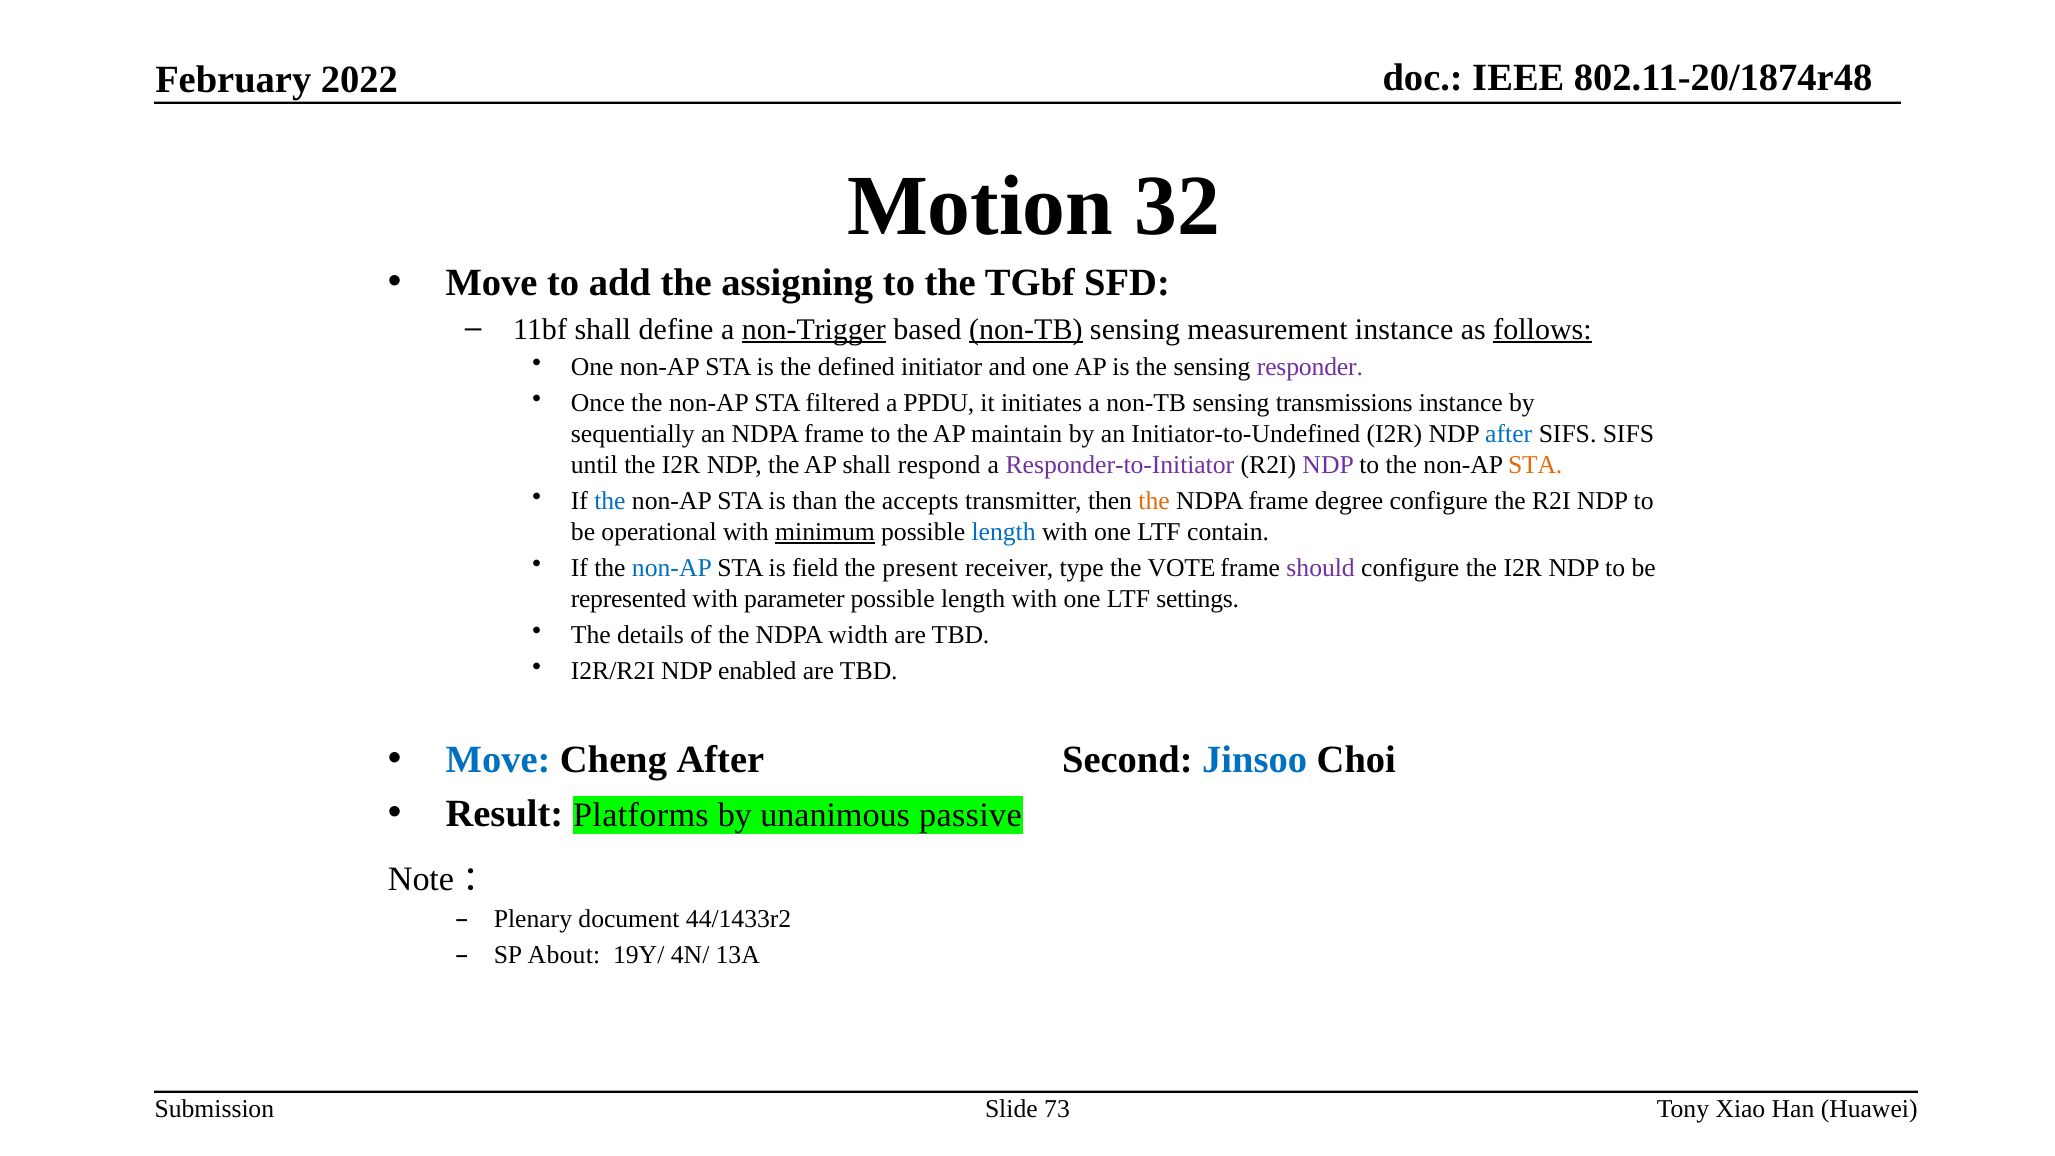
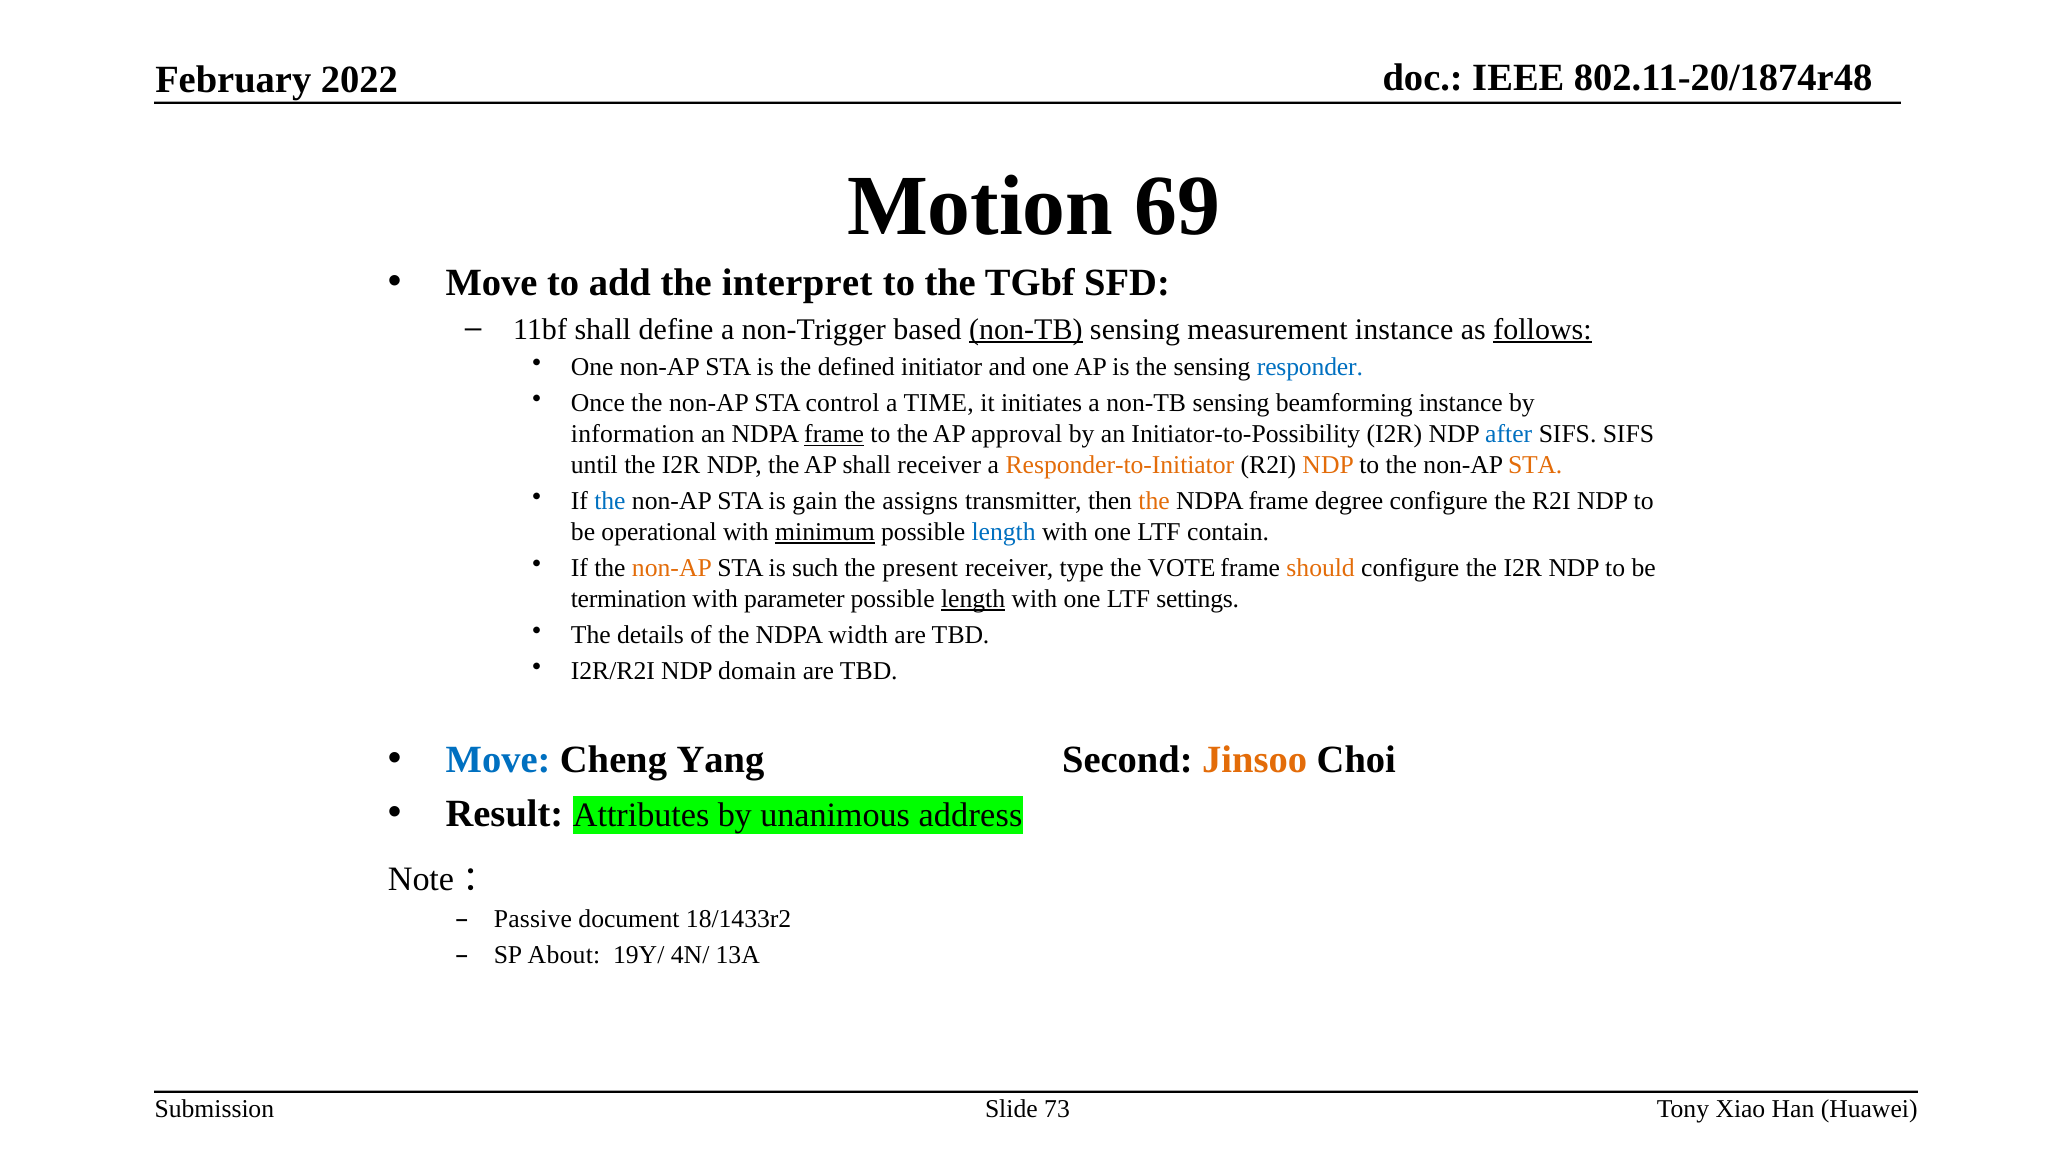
32: 32 -> 69 (1177, 206)
assigning: assigning -> interpret (797, 283)
non-Trigger underline: present -> none (814, 329)
responder colour: purple -> blue (1310, 367)
filtered: filtered -> control (843, 403)
PPDU: PPDU -> TIME (939, 403)
transmissions: transmissions -> beamforming (1344, 403)
sequentially: sequentially -> information (633, 434)
frame underline: none -> present (834, 434)
maintain: maintain -> approval (1017, 434)
Initiator-to-Undefined: Initiator-to-Undefined -> Initiator-to-Possibility (1246, 434)
shall respond: respond -> receiver (939, 465)
Responder-to-Initiator colour: purple -> orange (1120, 465)
NDP colour: purple -> orange (1328, 465)
than: than -> gain (815, 501)
accepts: accepts -> assigns (920, 501)
non-AP colour: blue -> orange (672, 568)
field: field -> such (815, 568)
should colour: purple -> orange (1321, 568)
represented: represented -> termination (629, 599)
length underline: none -> present (973, 599)
enabled: enabled -> domain (757, 671)
Cheng After: After -> Yang (720, 760)
Jinsoo colour: blue -> orange (1255, 760)
Platforms: Platforms -> Attributes (641, 815)
passive: passive -> address (970, 815)
Plenary: Plenary -> Passive (533, 919)
44/1433r2: 44/1433r2 -> 18/1433r2 (739, 919)
